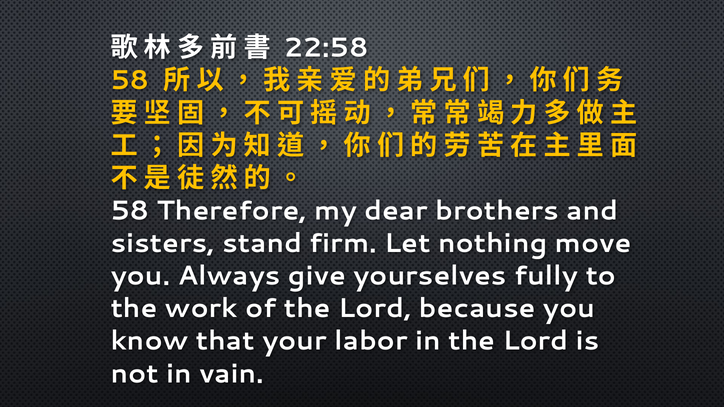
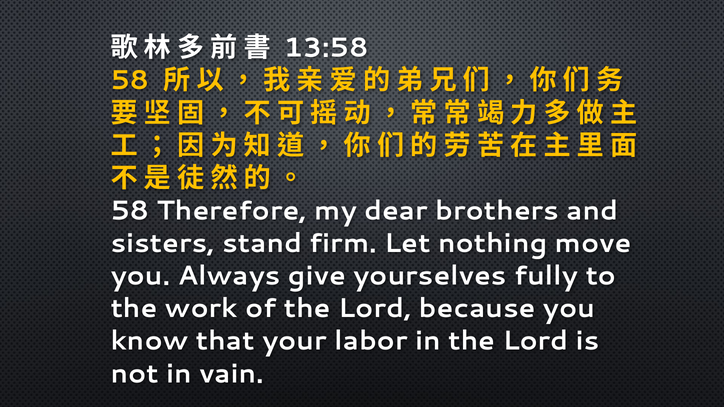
22:58: 22:58 -> 13:58 (326, 48)
